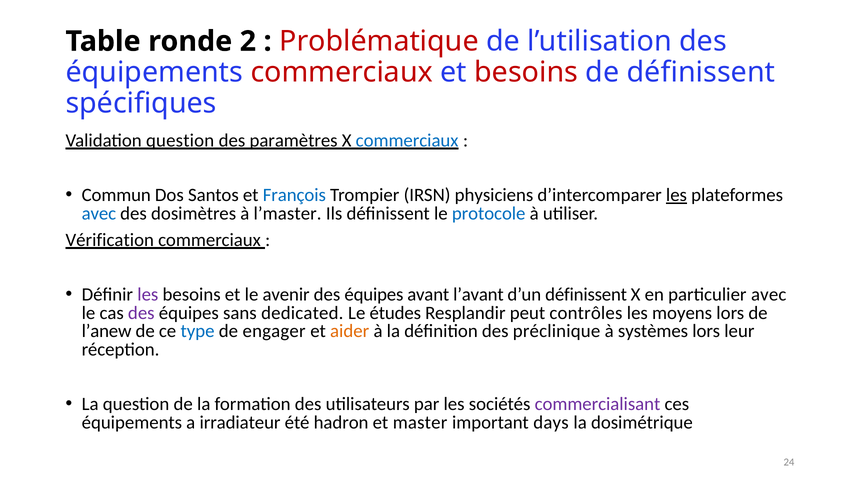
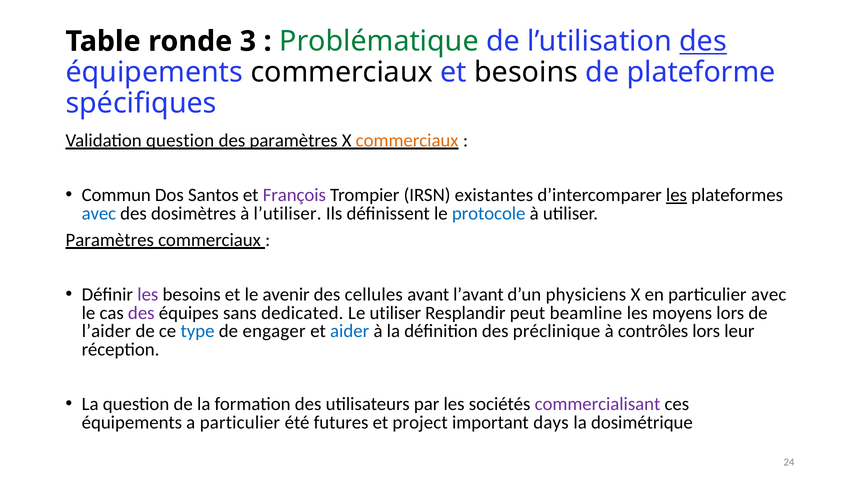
2: 2 -> 3 (248, 41)
Problématique colour: red -> green (379, 41)
des underline: none -> present (703, 41)
commerciaux colour: red -> black (342, 72)
besoins colour: red -> black (526, 72)
de définissent: définissent -> plateforme (701, 72)
commerciaux colour: blue -> orange (407, 140)
François colour: blue -> purple (294, 195)
physiciens: physiciens -> existantes (494, 195)
l’master: l’master -> l’utiliser (288, 213)
Vérification: Vérification -> Paramètres (110, 240)
équipes: équipes -> cellules (374, 294)
d’un définissent: définissent -> physiciens (586, 294)
Le études: études -> utiliser (395, 313)
contrôles: contrôles -> beamline (586, 313)
l’anew: l’anew -> l’aider (106, 331)
aider colour: orange -> blue (350, 331)
systèmes: systèmes -> contrôles (653, 331)
a irradiateur: irradiateur -> particulier (240, 422)
hadron: hadron -> futures (341, 422)
master: master -> project (420, 422)
